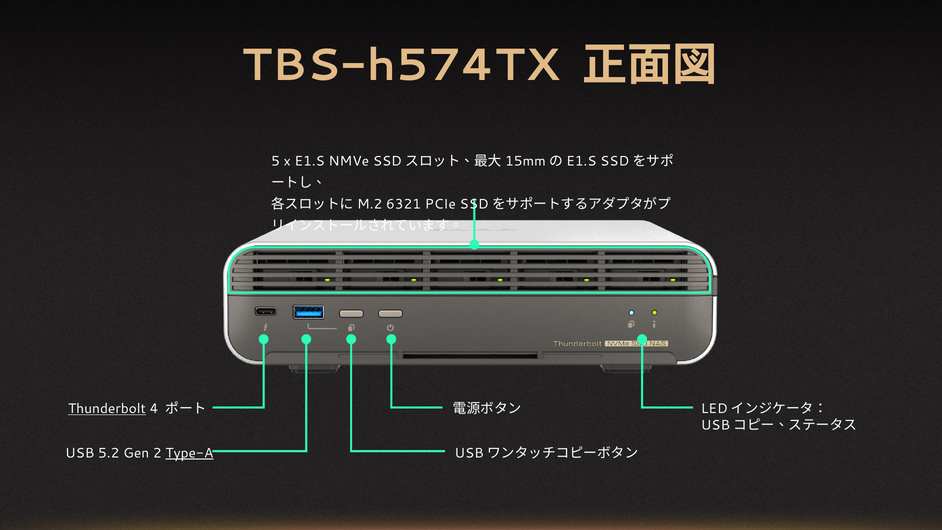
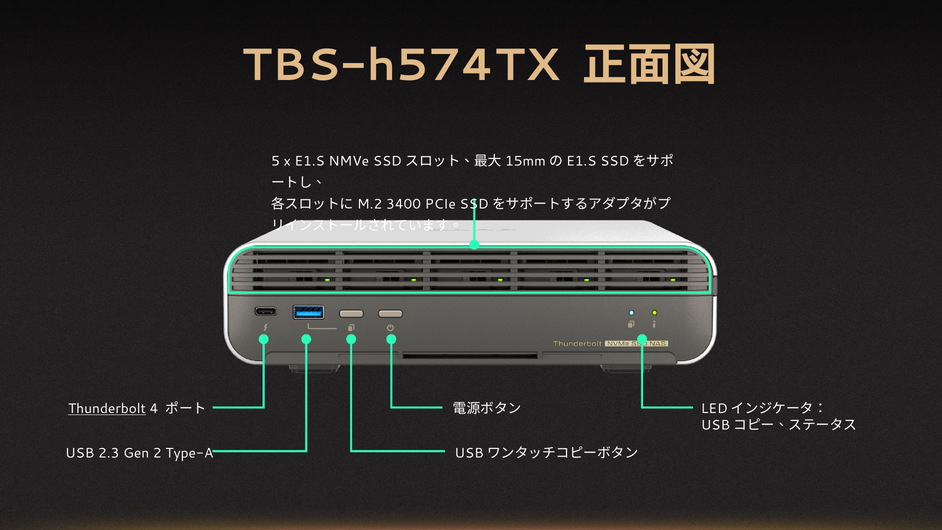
6321: 6321 -> 3400 (404, 204)
5.2: 5.2 -> 2.3 (109, 453)
Type-A underline: present -> none (189, 453)
